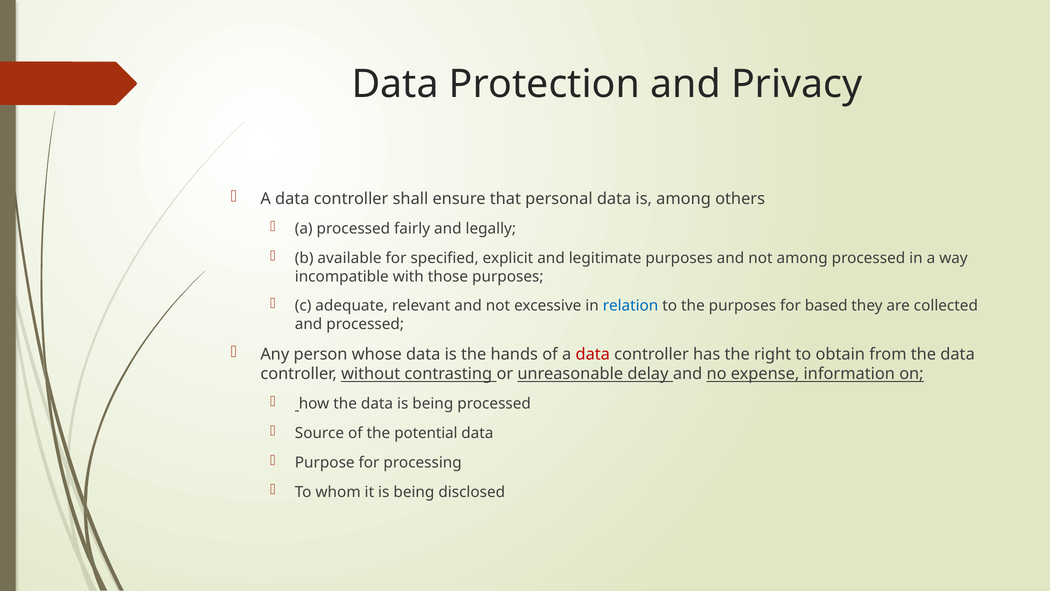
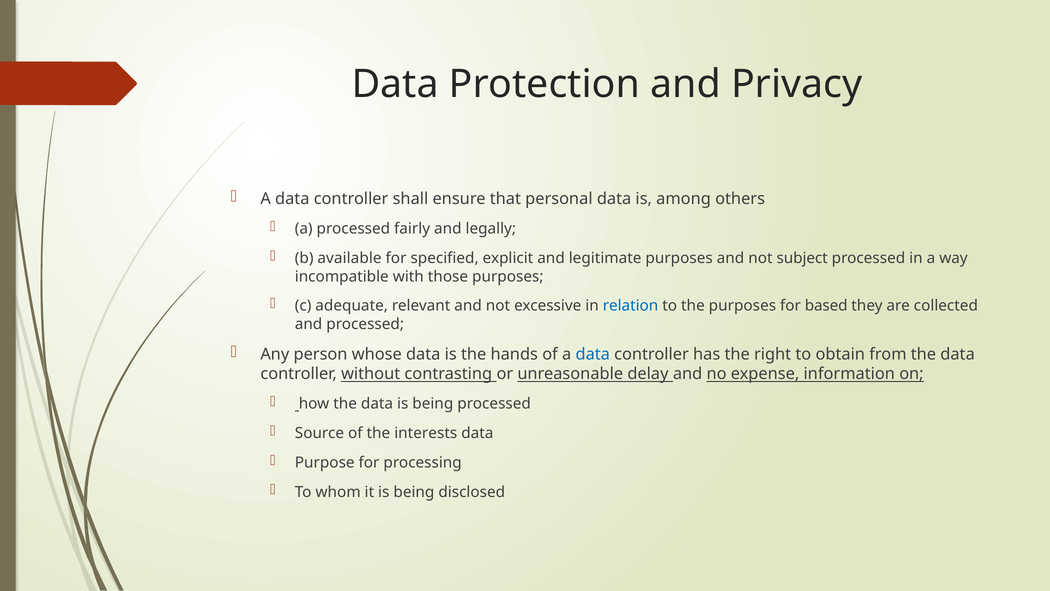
not among: among -> subject (802, 258)
data colour: red -> blue (593, 354)
potential: potential -> interests (426, 433)
